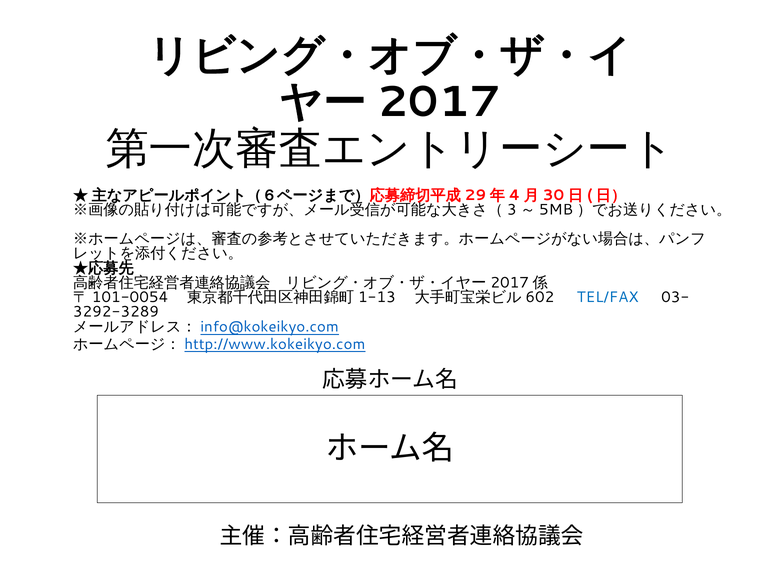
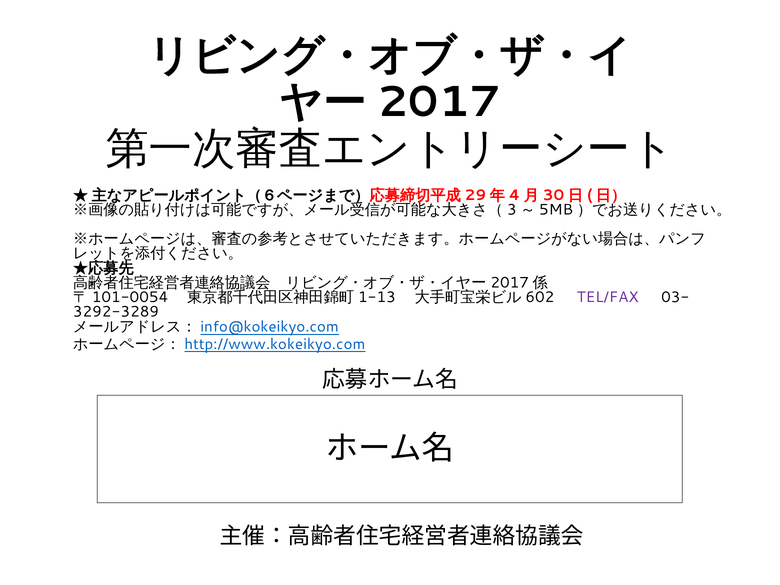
TEL/FAX colour: blue -> purple (608, 297)
